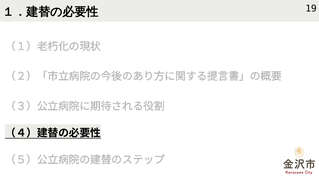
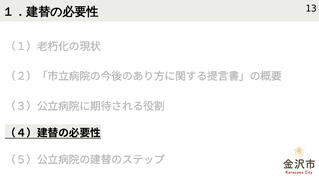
19: 19 -> 13 (311, 8)
